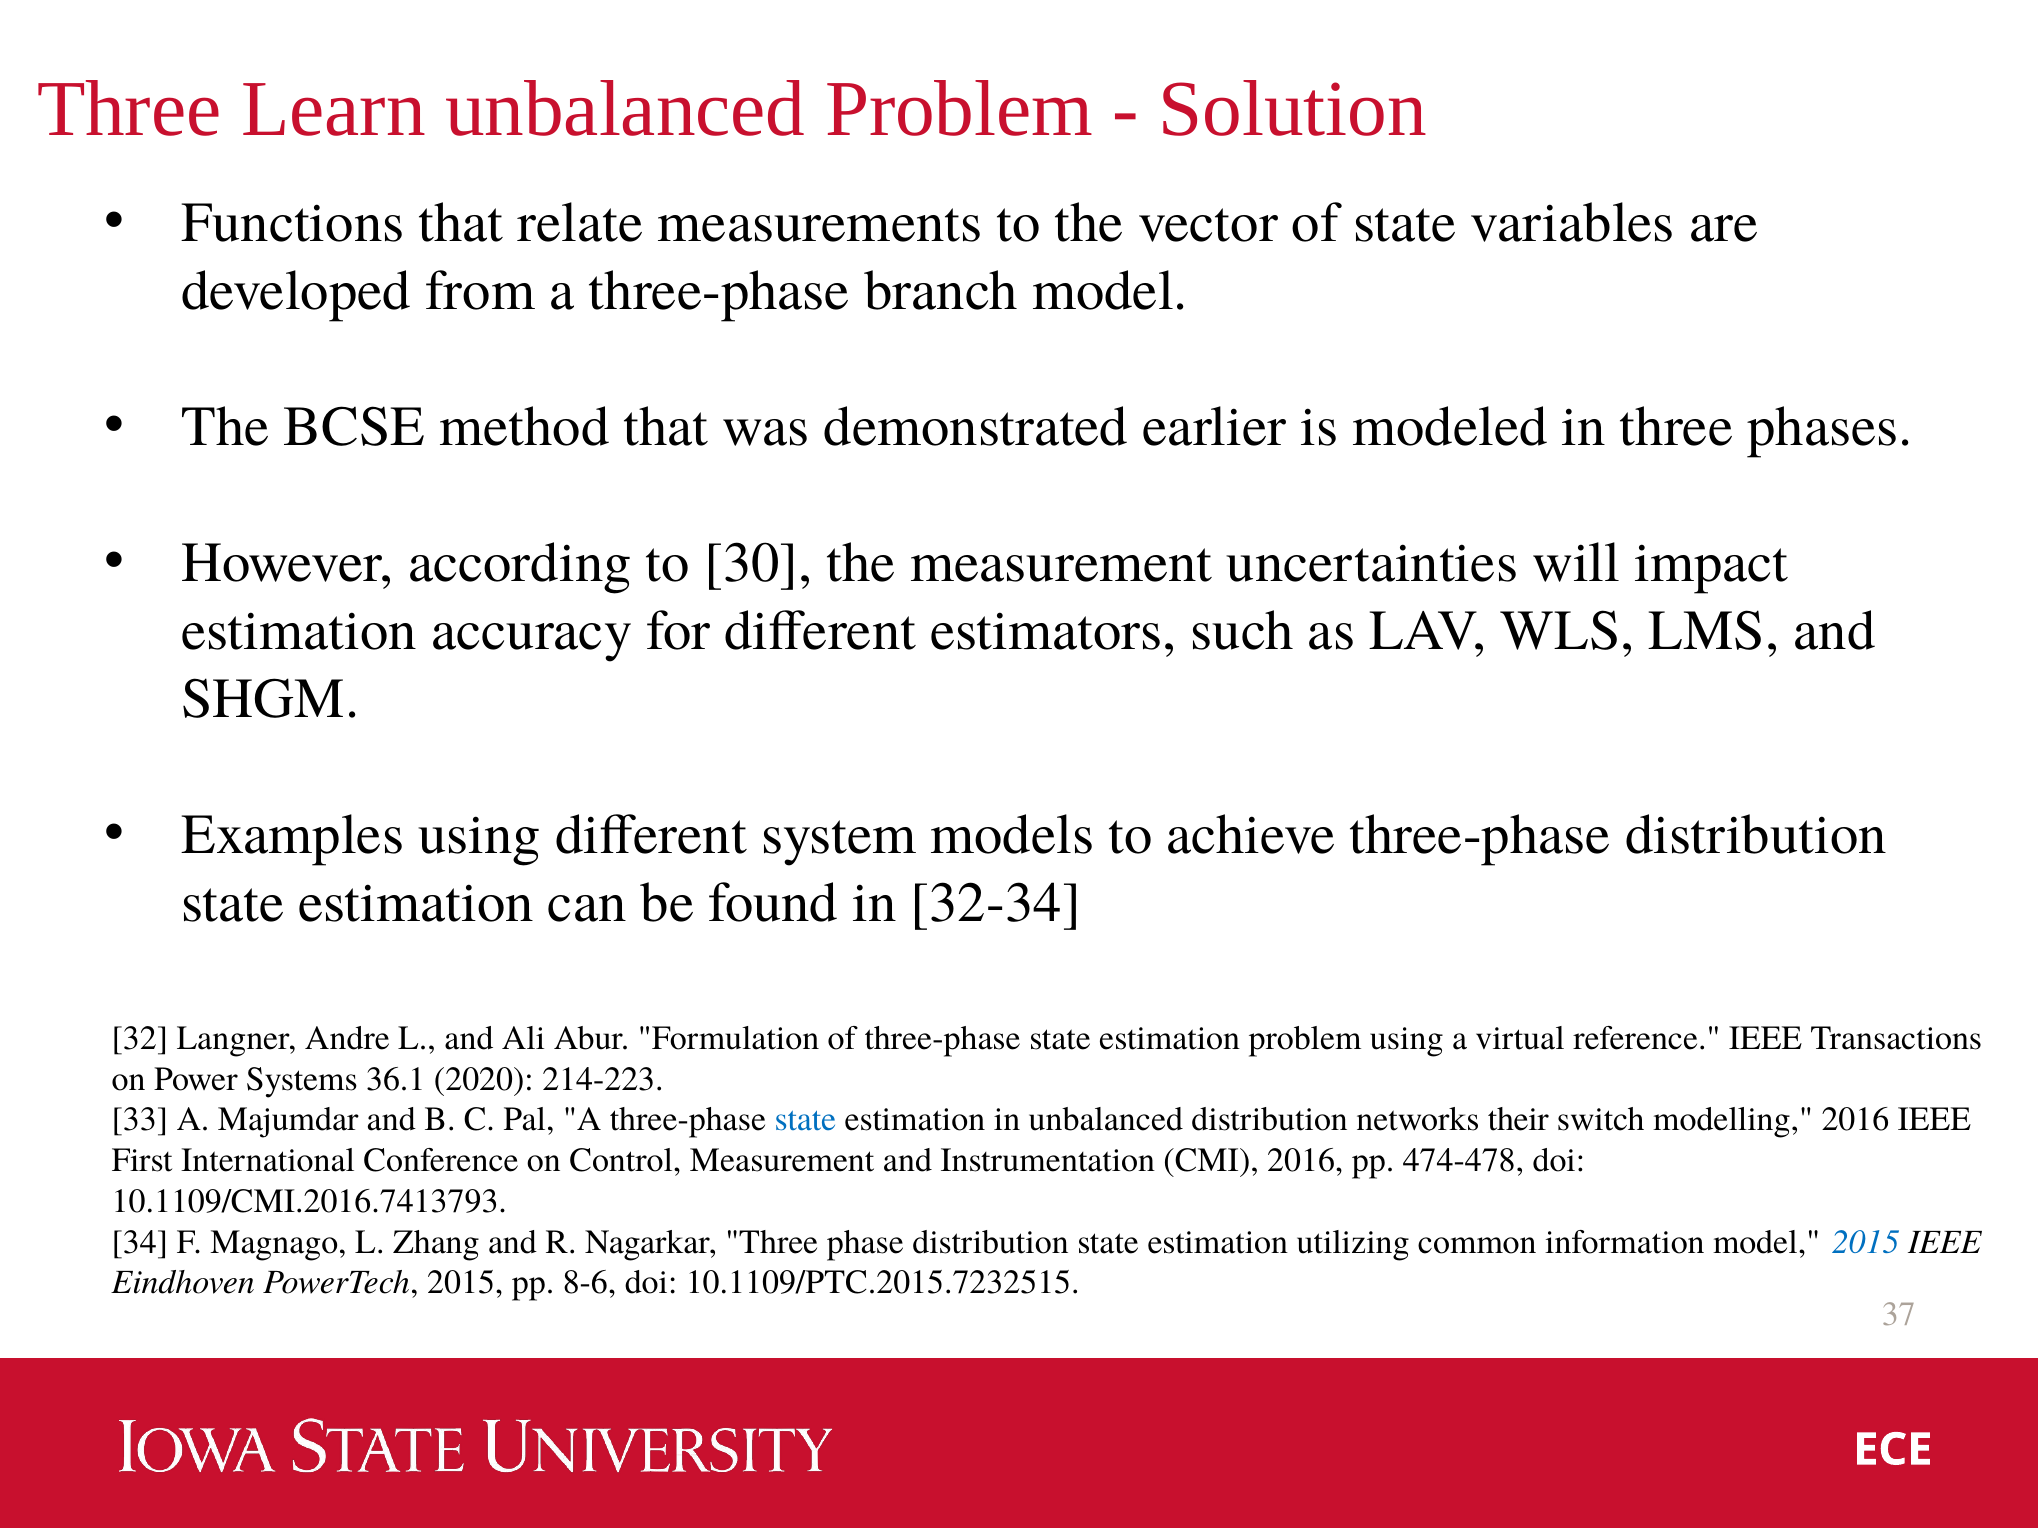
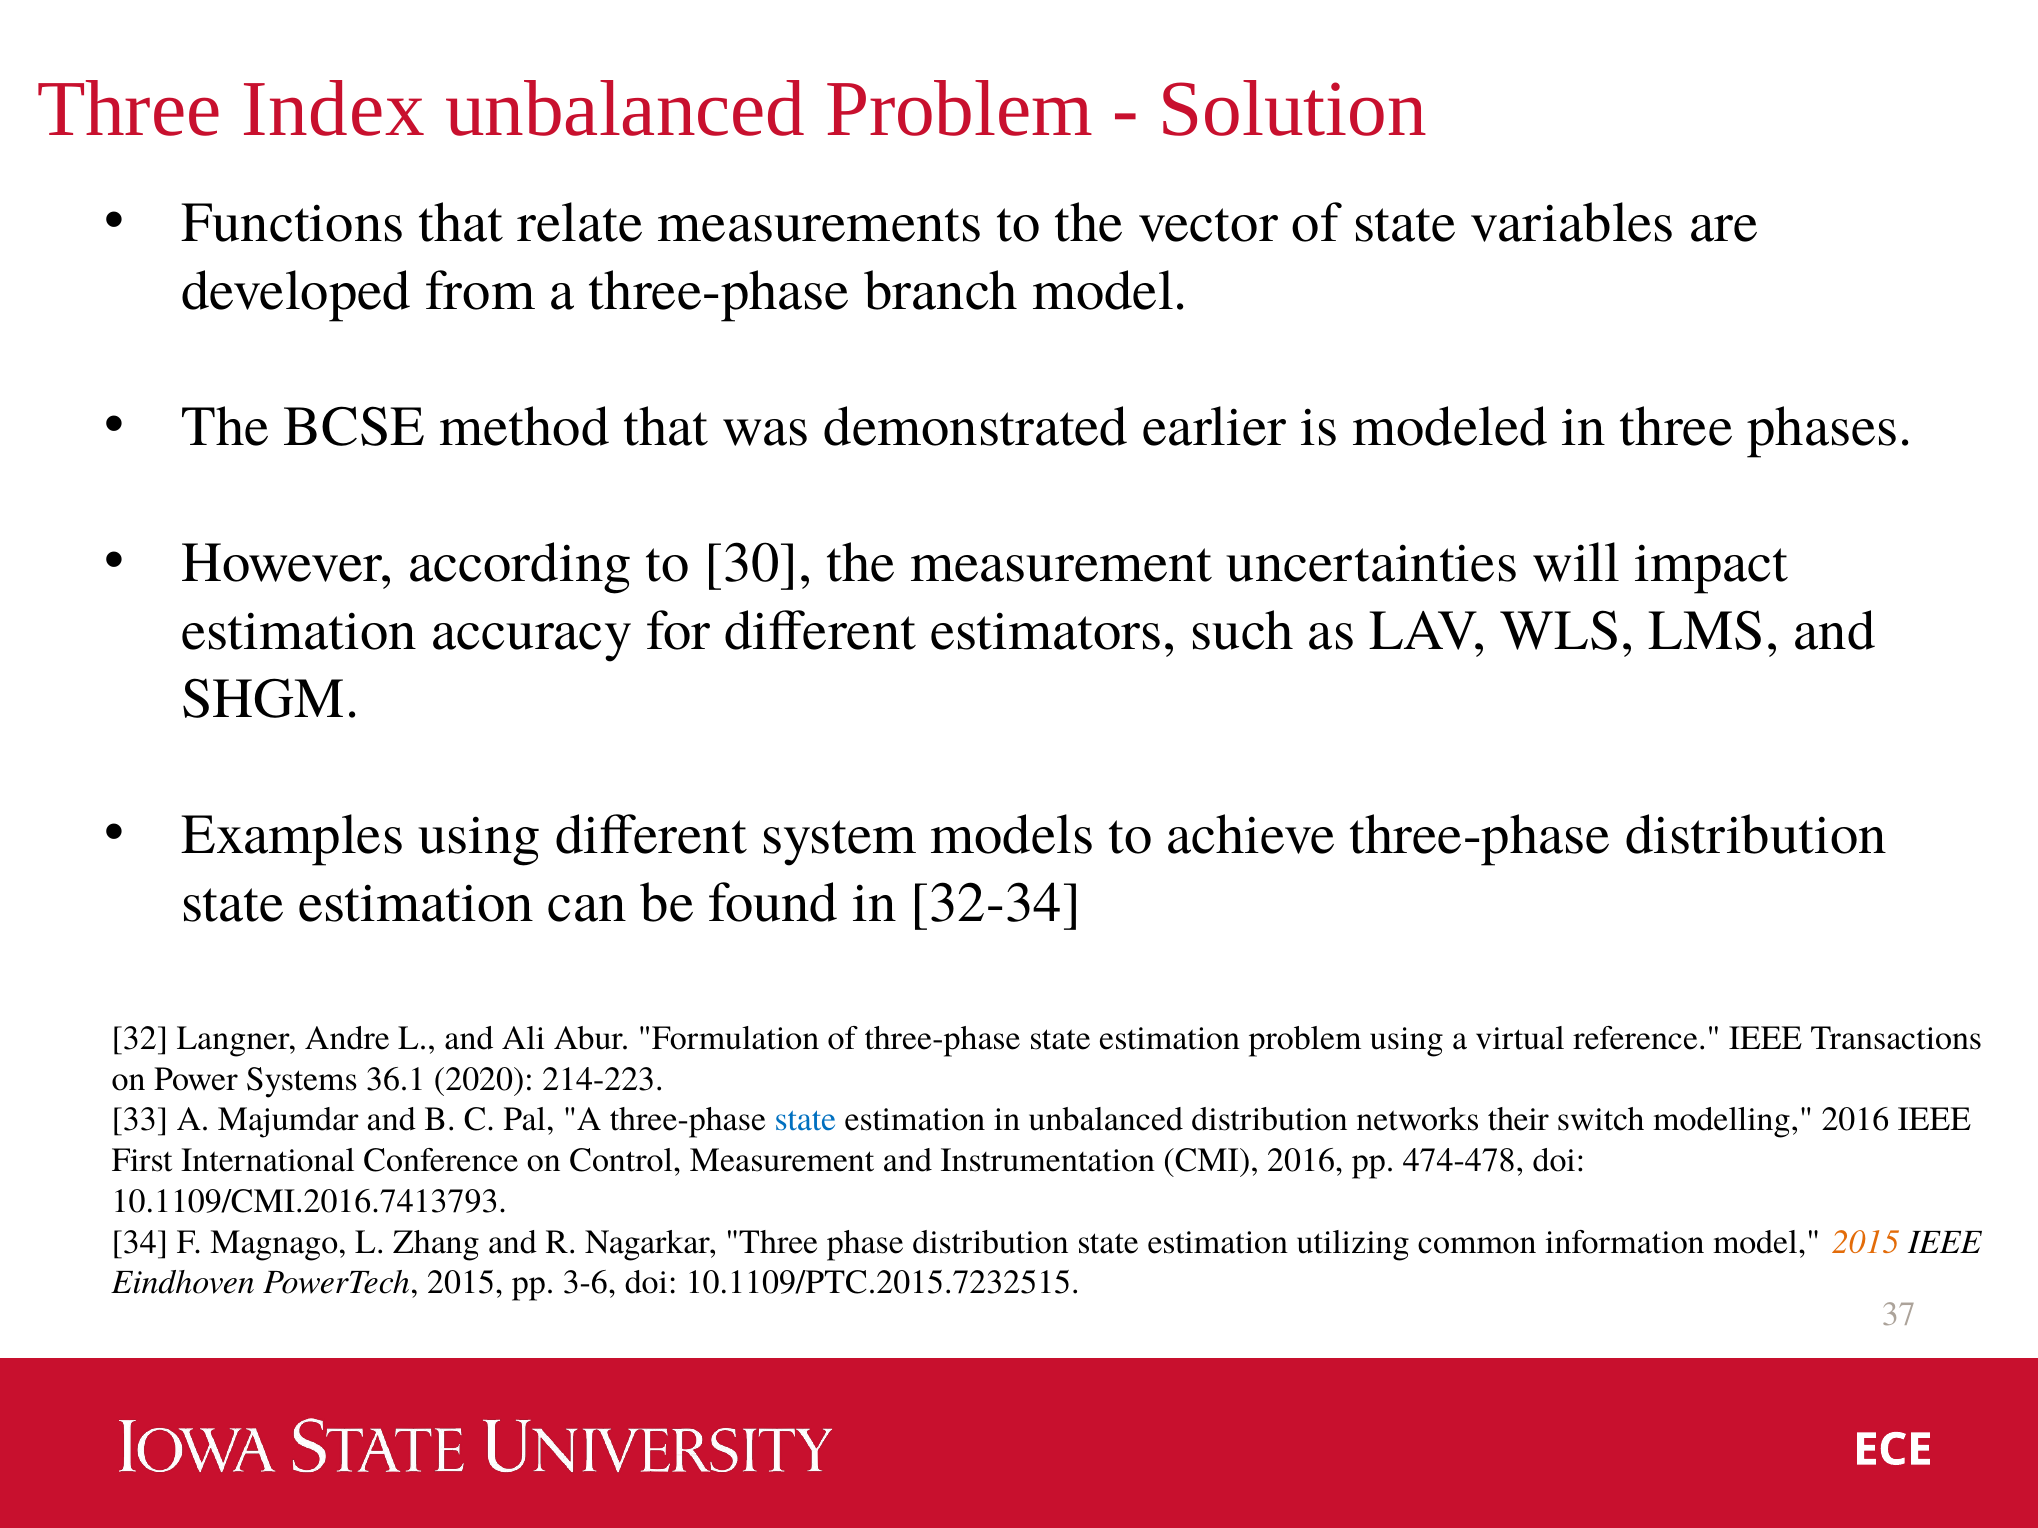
Learn: Learn -> Index (333, 110)
2015 colour: blue -> orange (1866, 1242)
8-6: 8-6 -> 3-6 (590, 1283)
